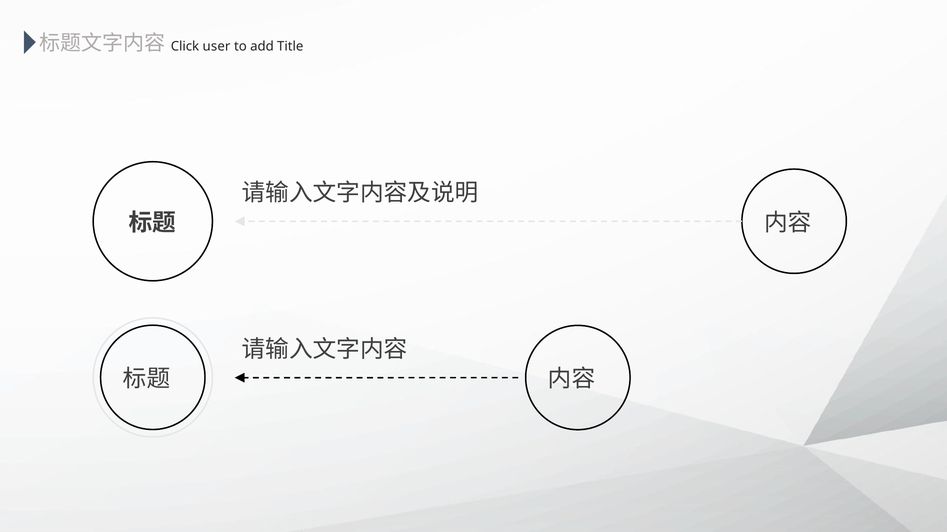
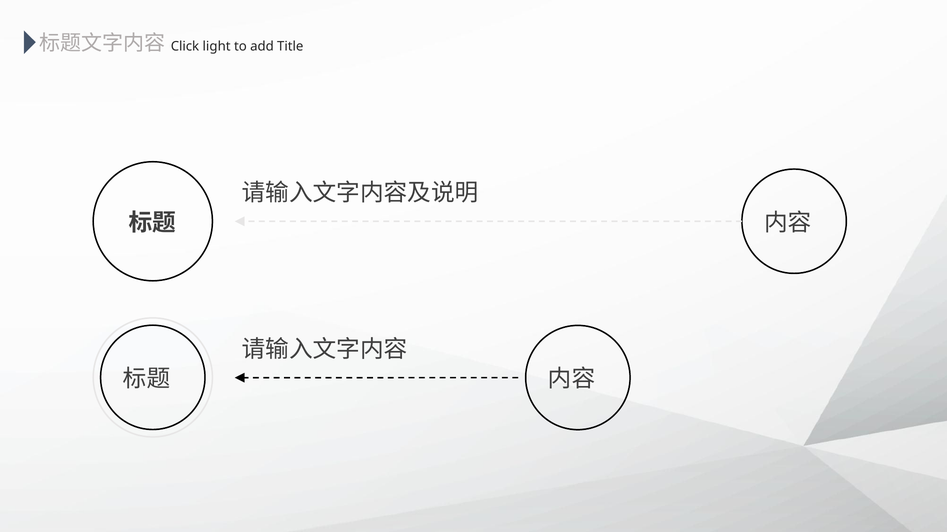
user: user -> light (217, 47)
